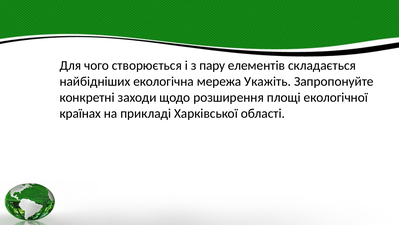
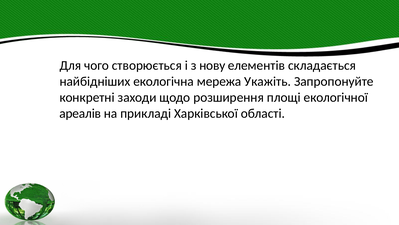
пару: пару -> нову (212, 65)
країнах: країнах -> ареалів (80, 113)
